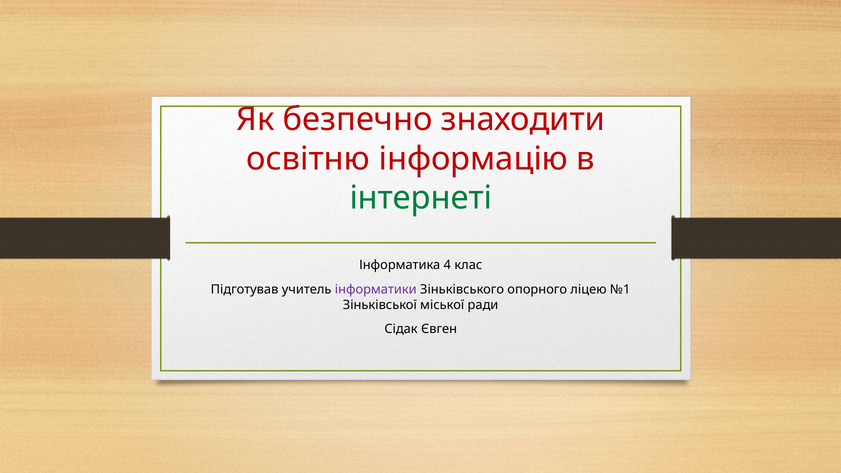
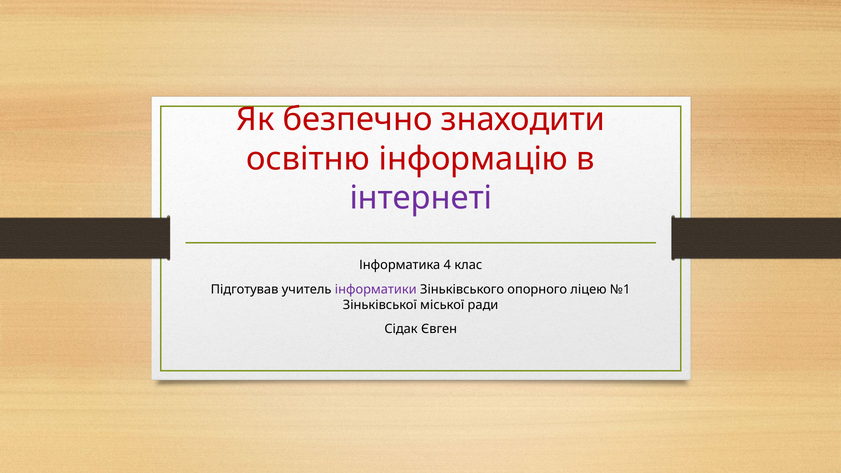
інтернеті colour: green -> purple (421, 198)
